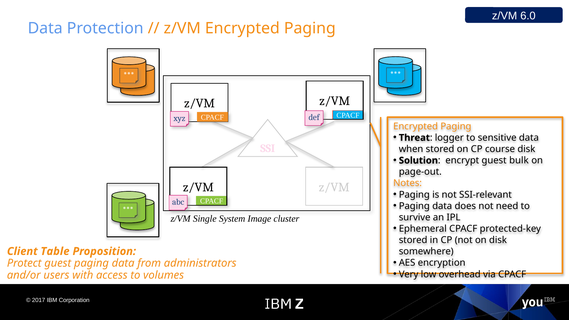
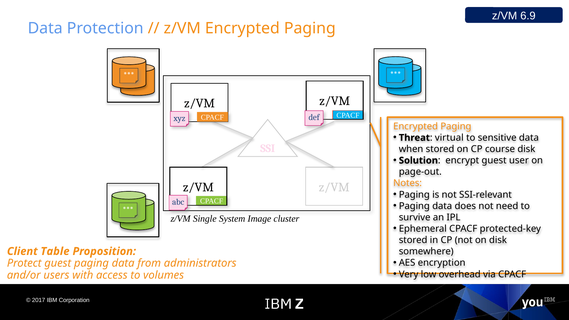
6.0: 6.0 -> 6.9 (528, 16)
logger: logger -> virtual (449, 138)
bulk: bulk -> user (519, 160)
